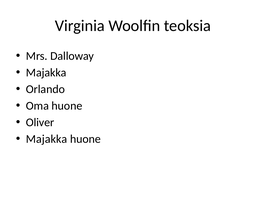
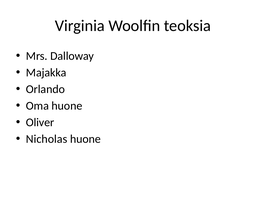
Majakka: Majakka -> Nicholas (47, 139)
